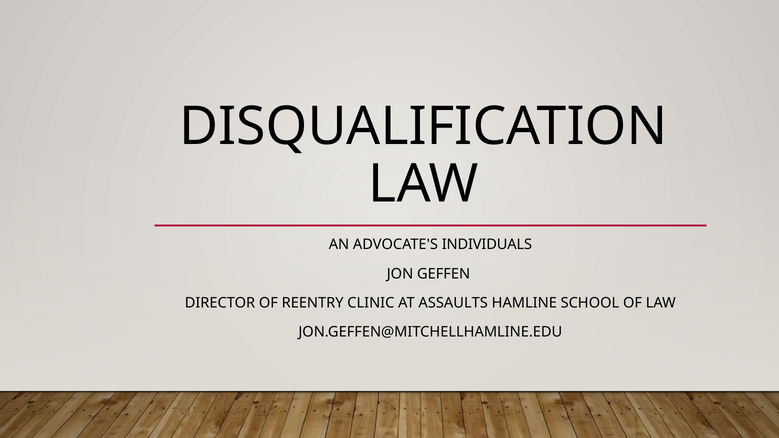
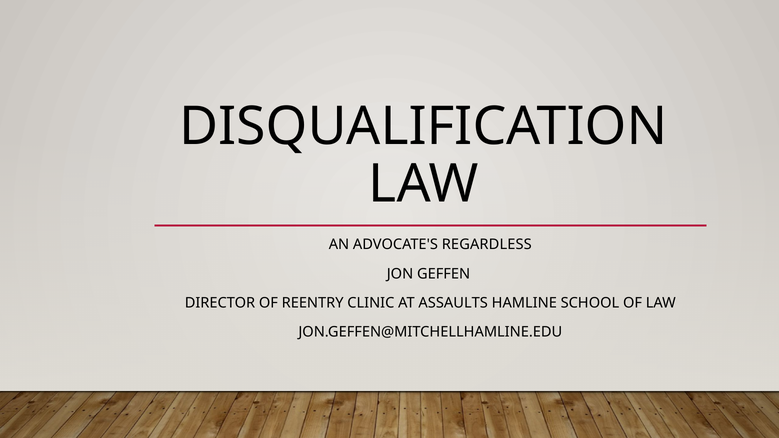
INDIVIDUALS: INDIVIDUALS -> REGARDLESS (487, 245)
